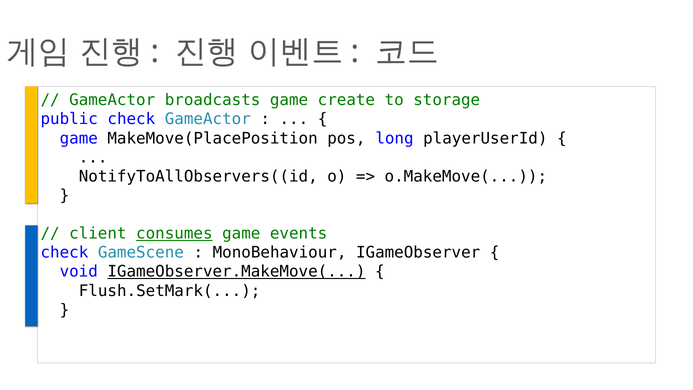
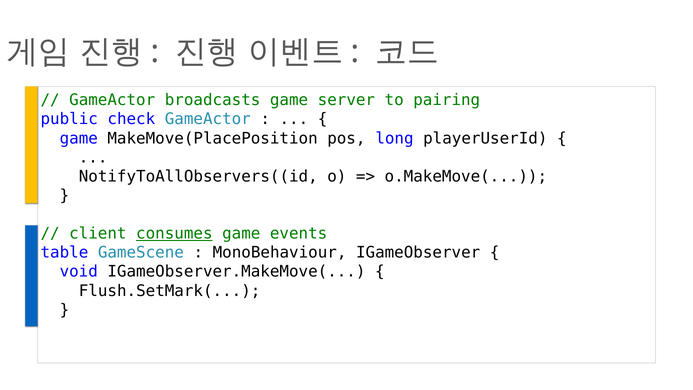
create: create -> server (346, 100)
storage: storage -> pairing (447, 100)
check: check -> table (64, 253)
IGameObserver.MakeMove( underline: present -> none (236, 272)
